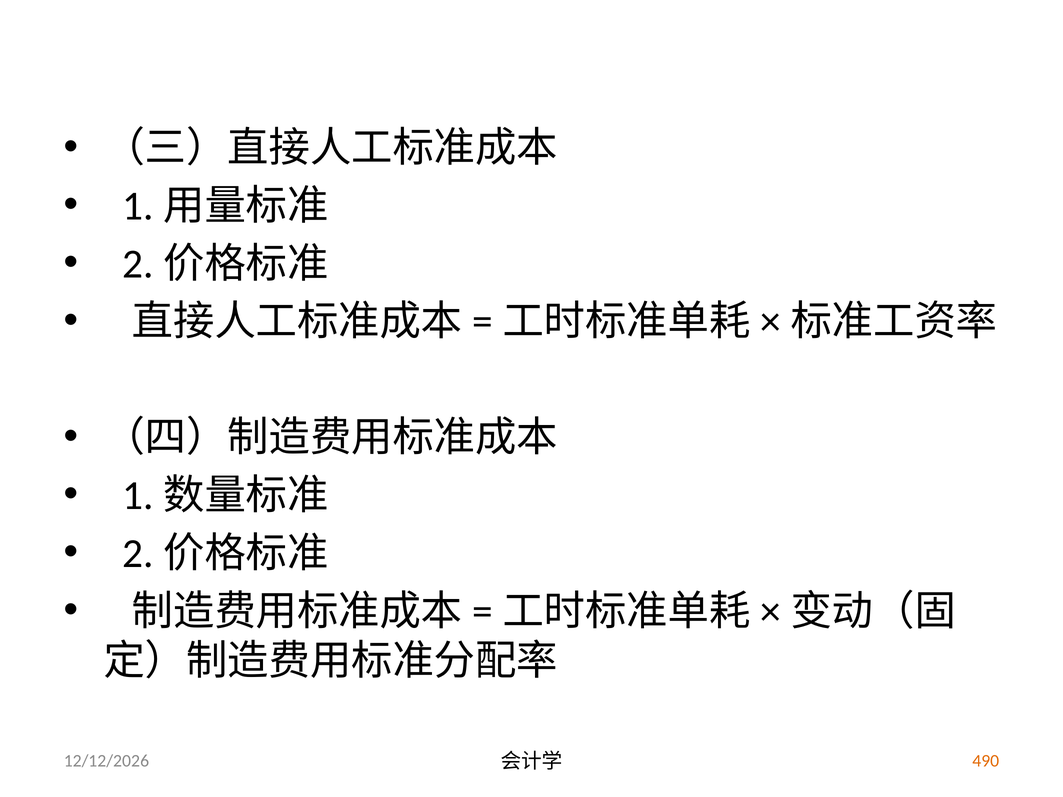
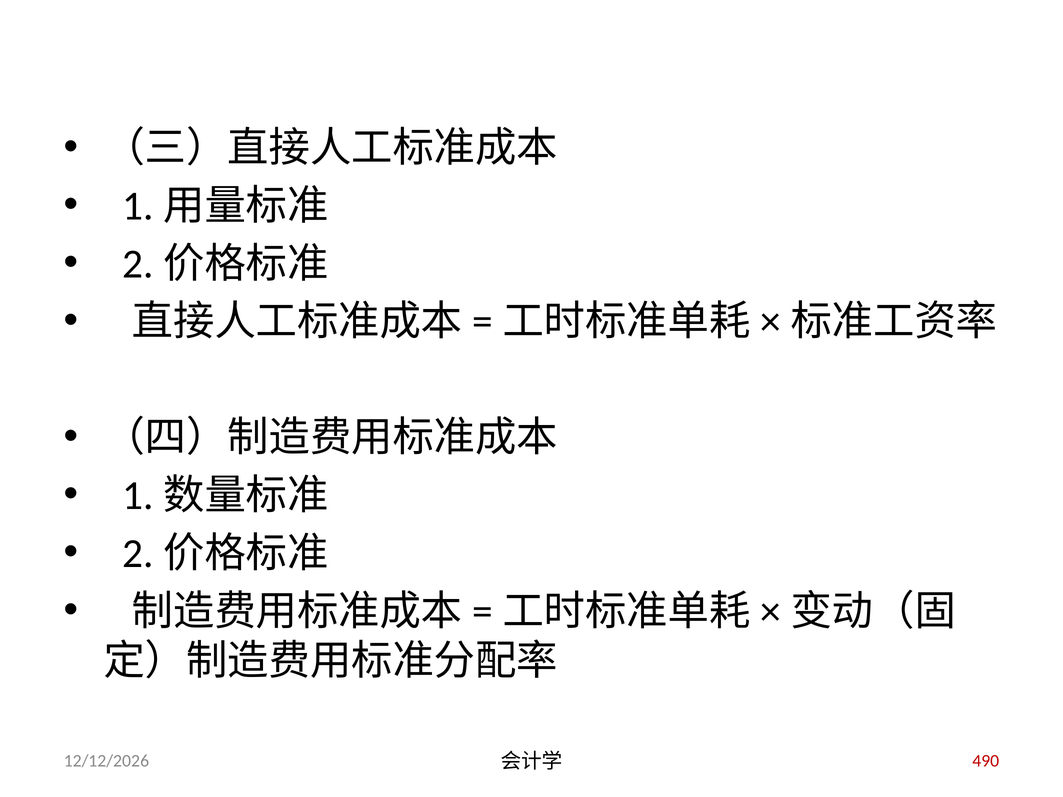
490 colour: orange -> red (986, 761)
